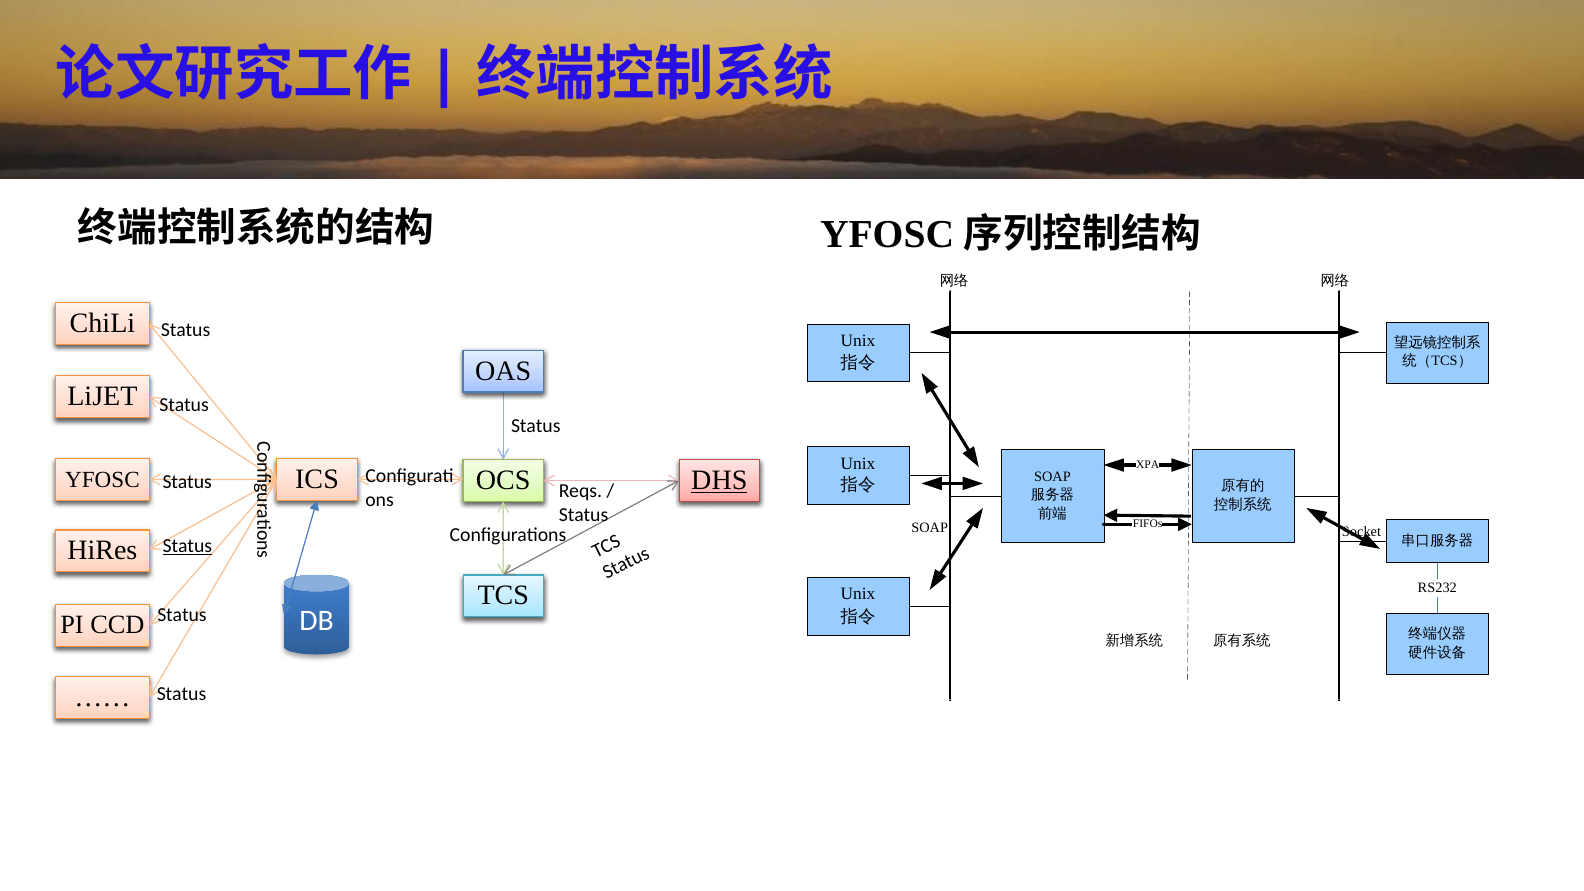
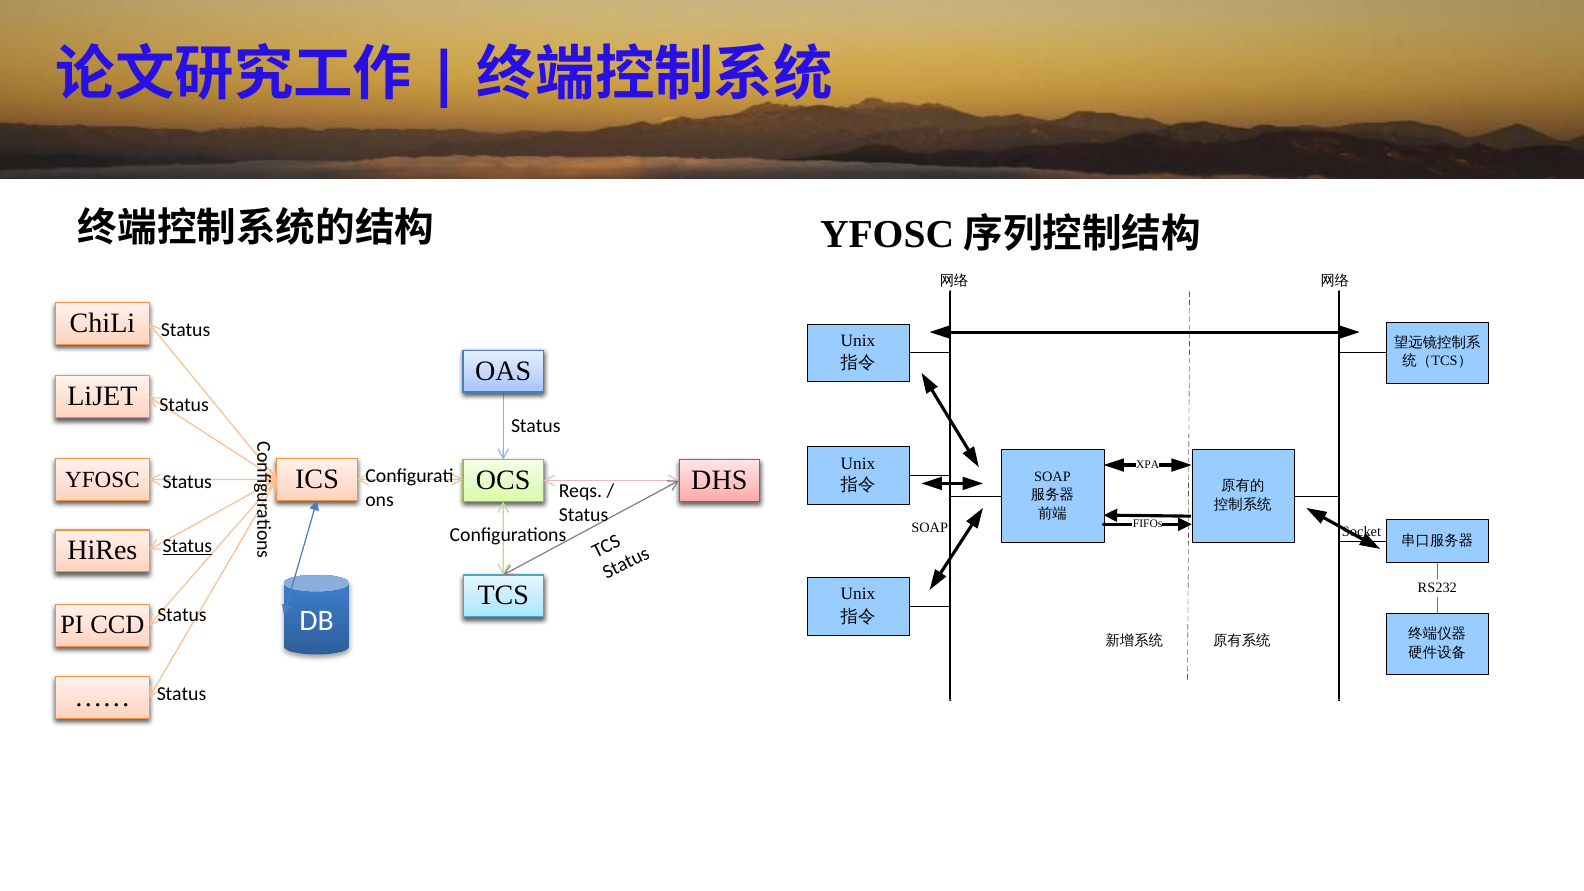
DHS underline: present -> none (719, 480)
